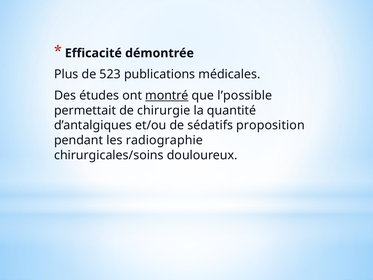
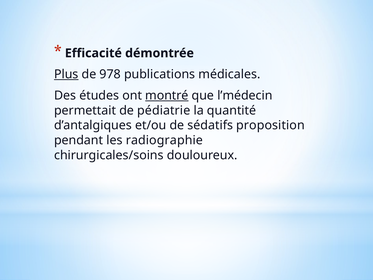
Plus underline: none -> present (66, 74)
523: 523 -> 978 (110, 74)
l’possible: l’possible -> l’médecin (245, 95)
chirurgie: chirurgie -> pédiatrie (164, 110)
